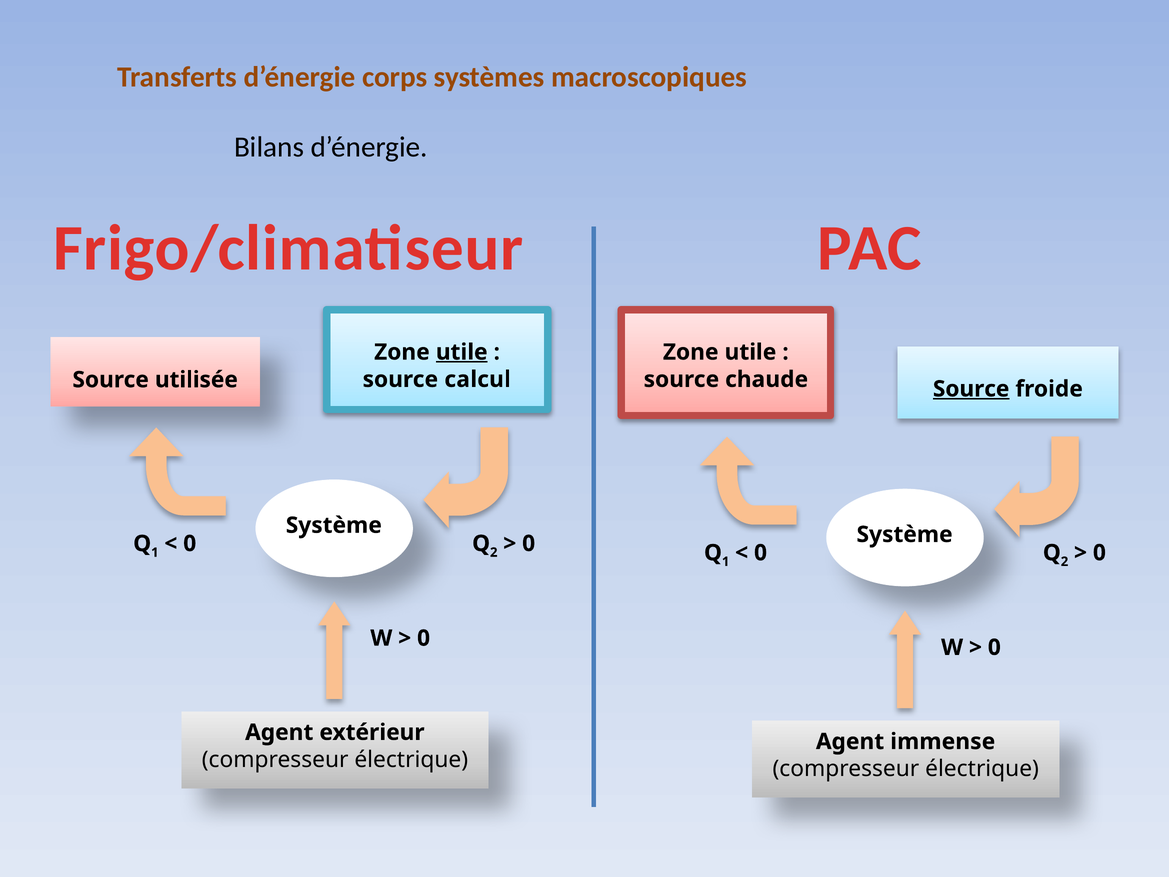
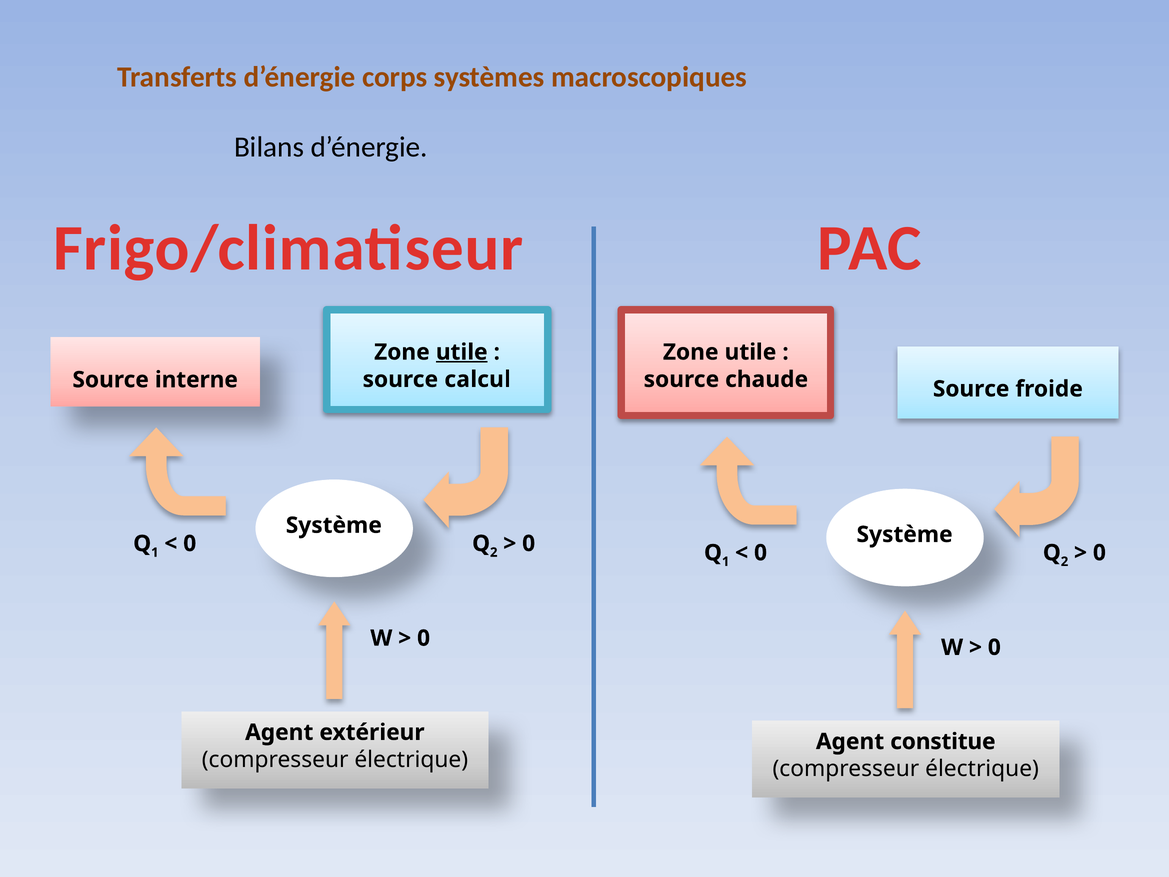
Source underline: present -> none (971, 389)
utilisée: utilisée -> interne (196, 380)
immense: immense -> constitue (943, 741)
